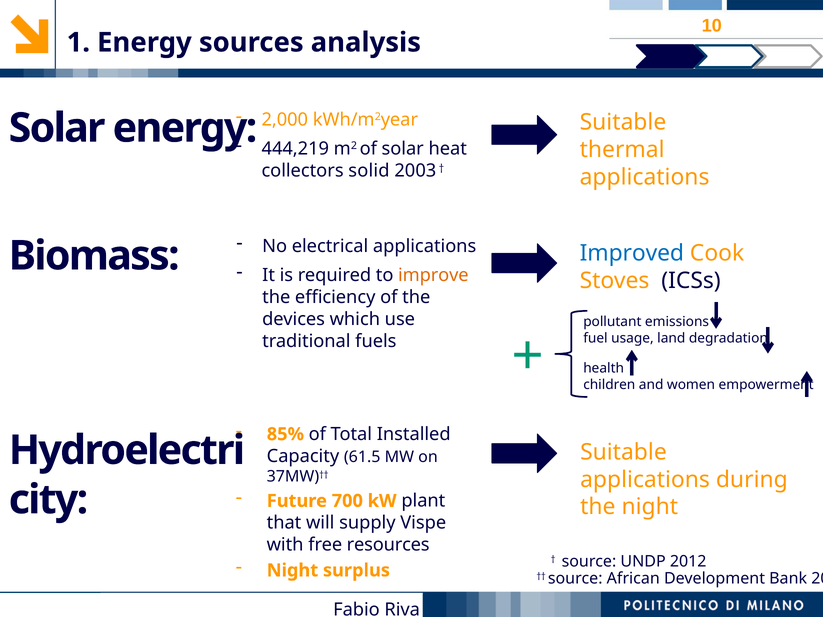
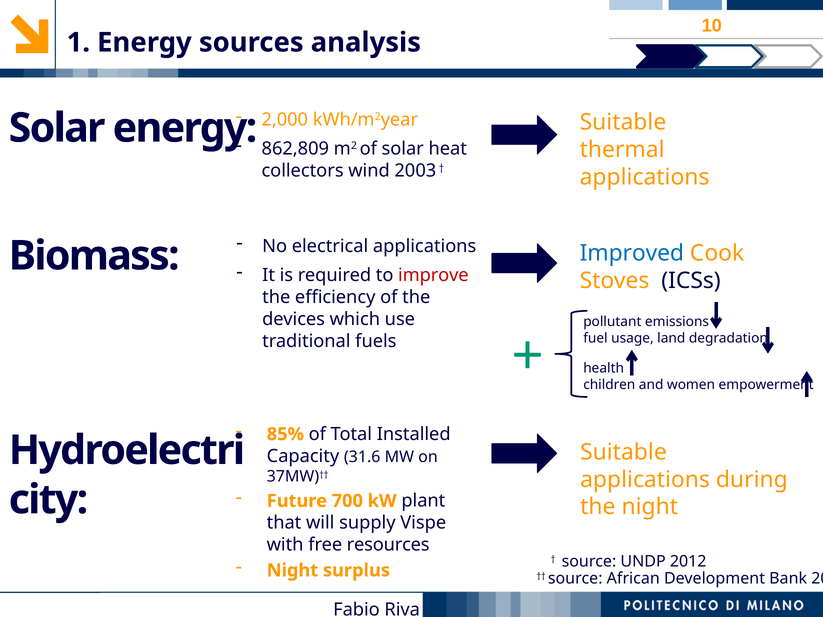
444,219: 444,219 -> 862,809 (295, 149)
solid: solid -> wind (369, 171)
improve colour: orange -> red (433, 275)
61.5: 61.5 -> 31.6 (362, 457)
